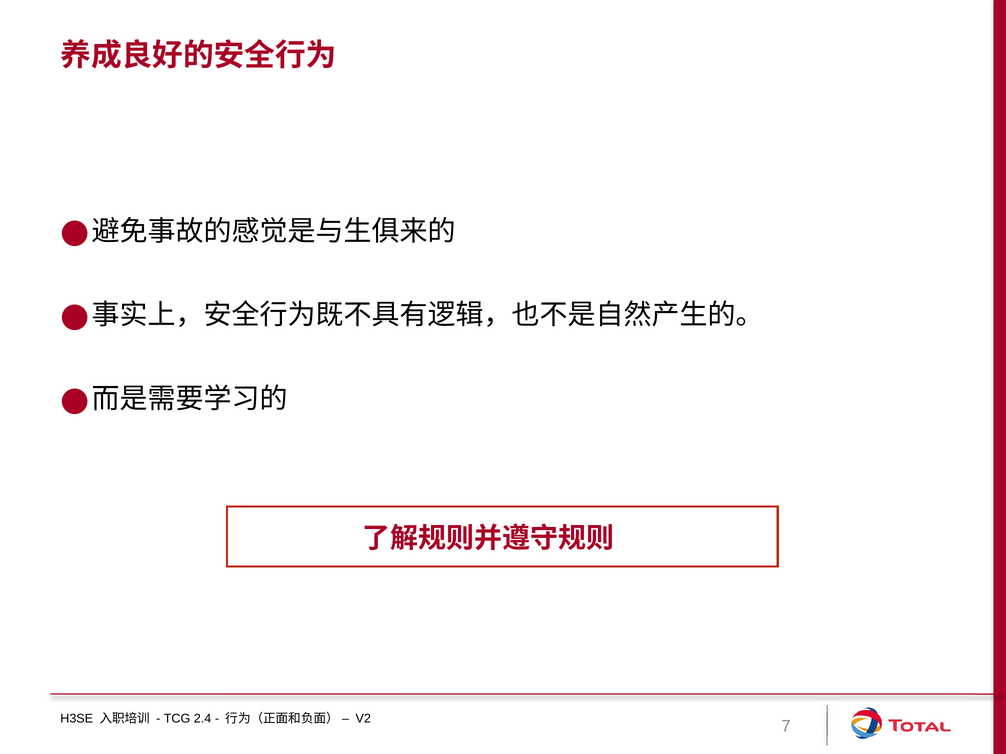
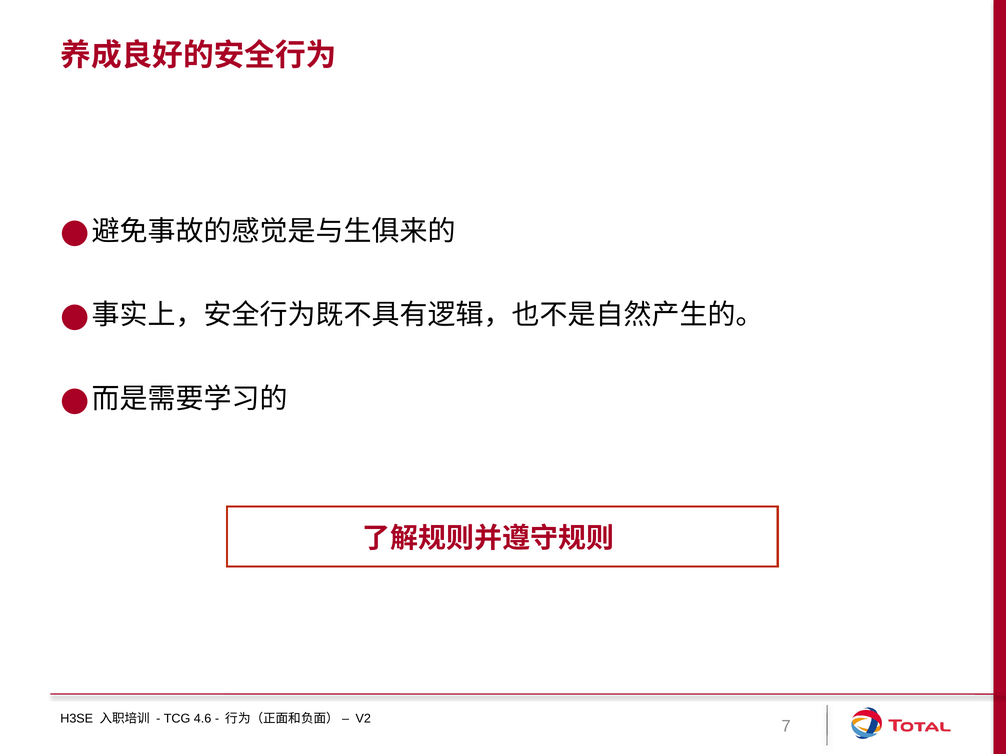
2.4: 2.4 -> 4.6 (203, 719)
